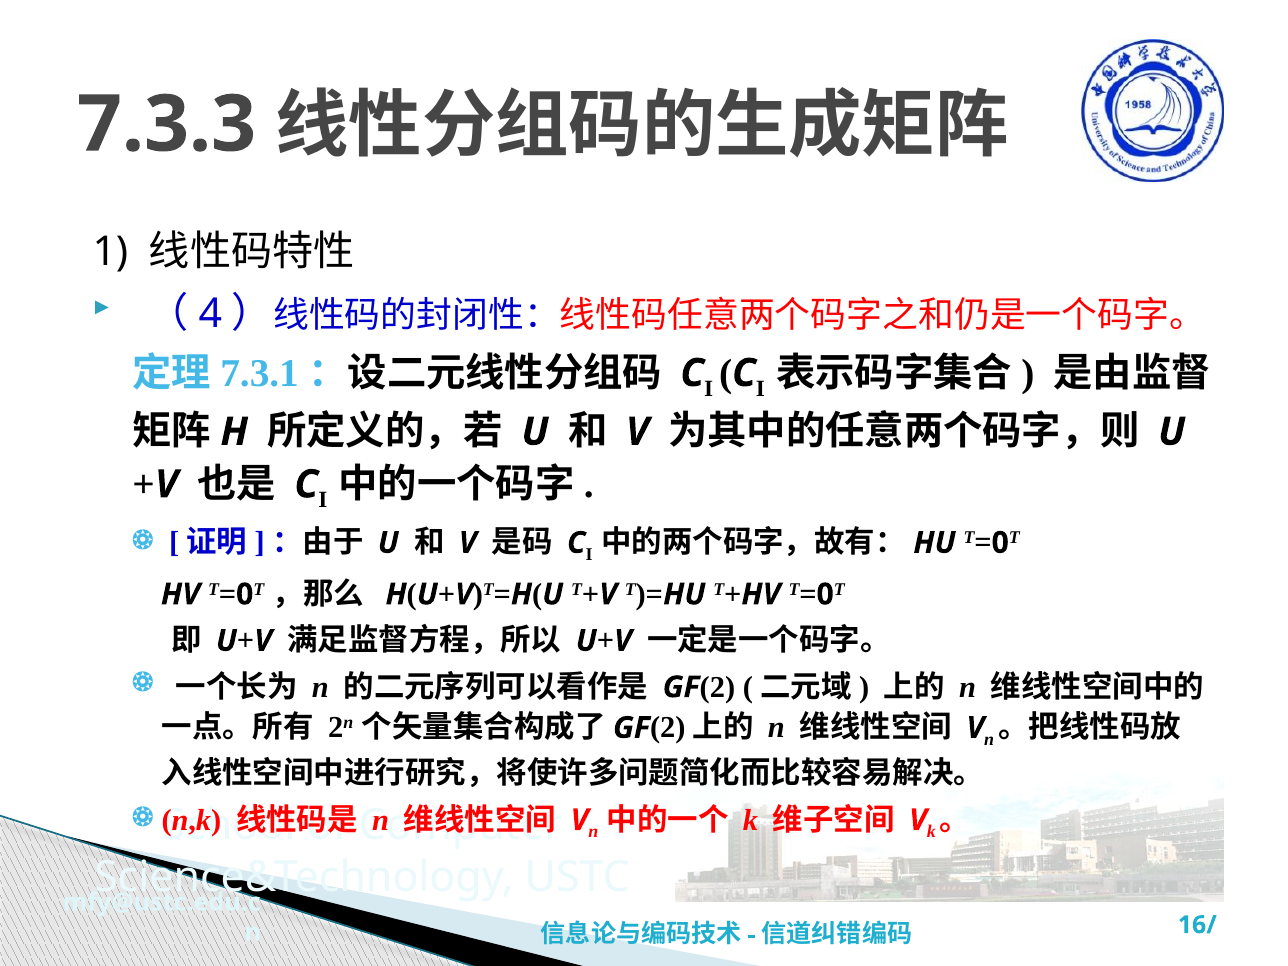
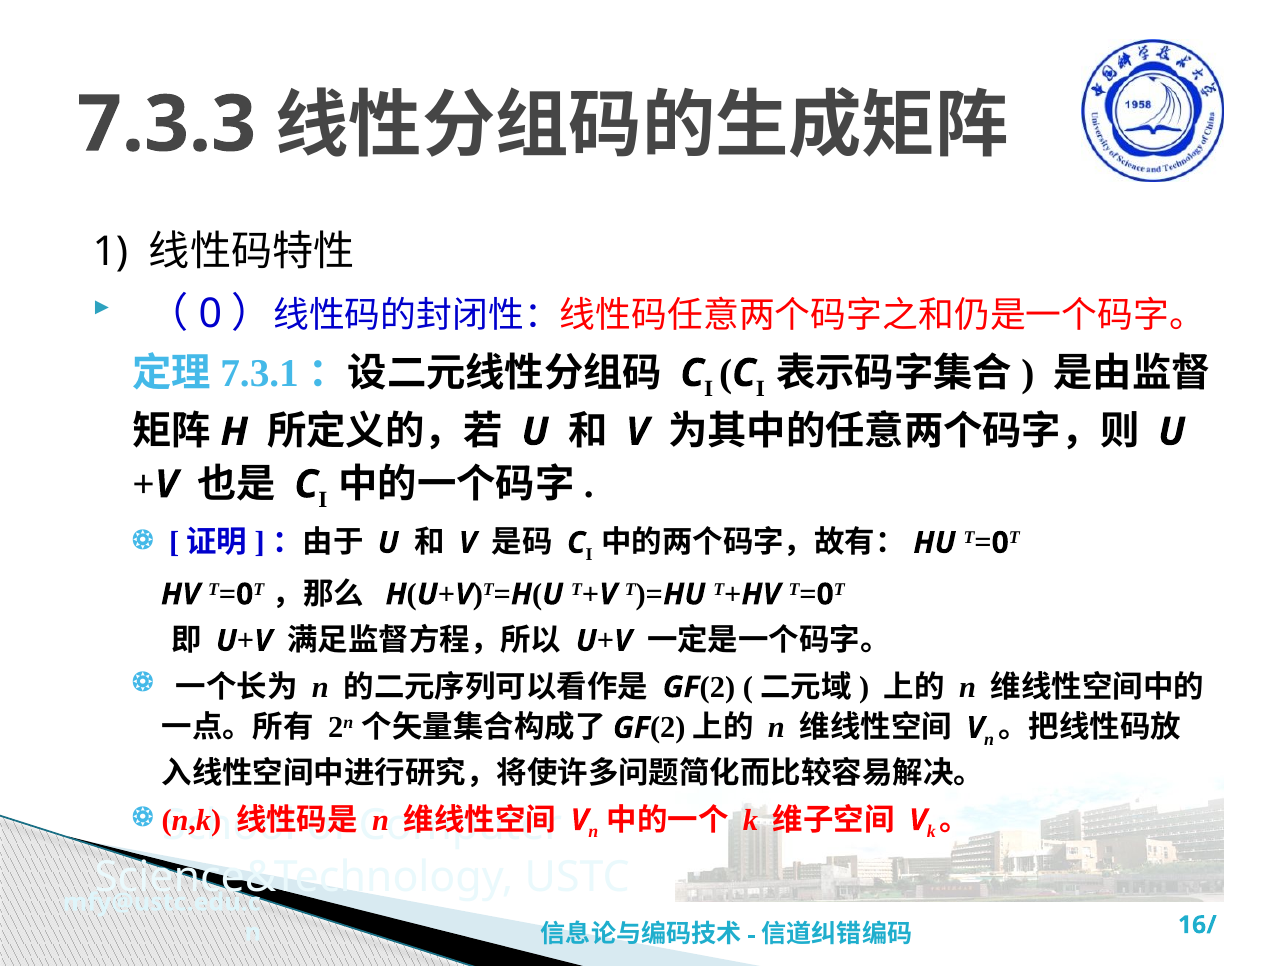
4: 4 -> 0 (210, 314)
